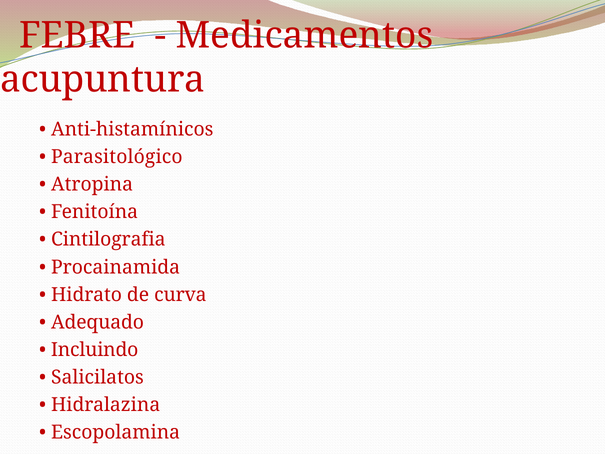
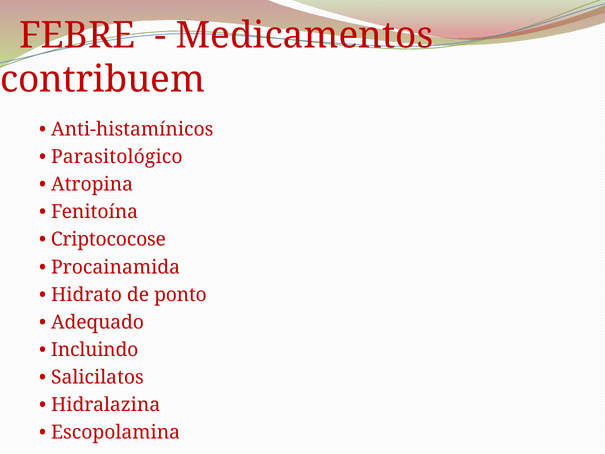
acupuntura: acupuntura -> contribuem (102, 80)
Cintilografia: Cintilografia -> Criptococose (108, 239)
curva: curva -> ponto (180, 295)
